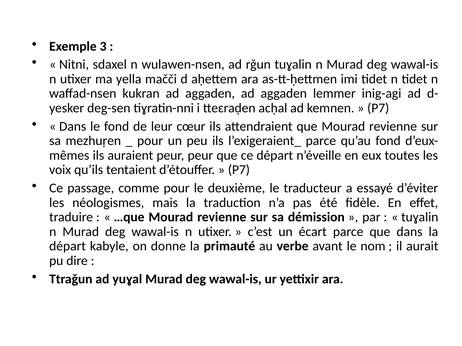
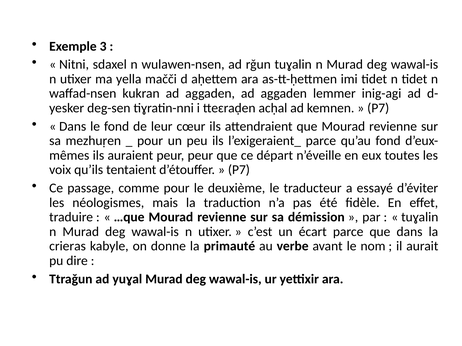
départ: départ -> crieras (68, 247)
